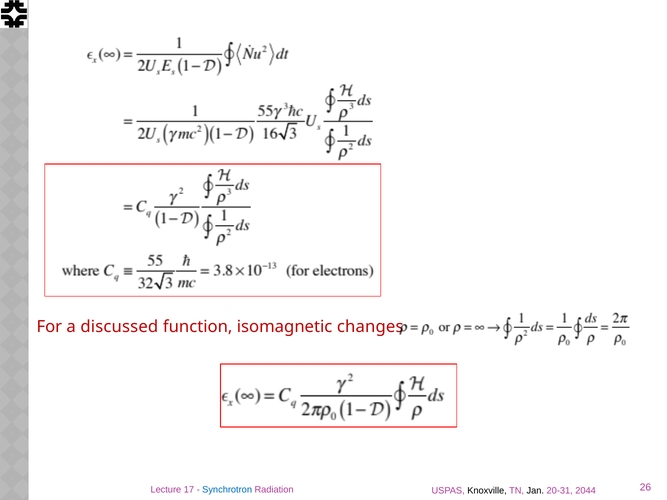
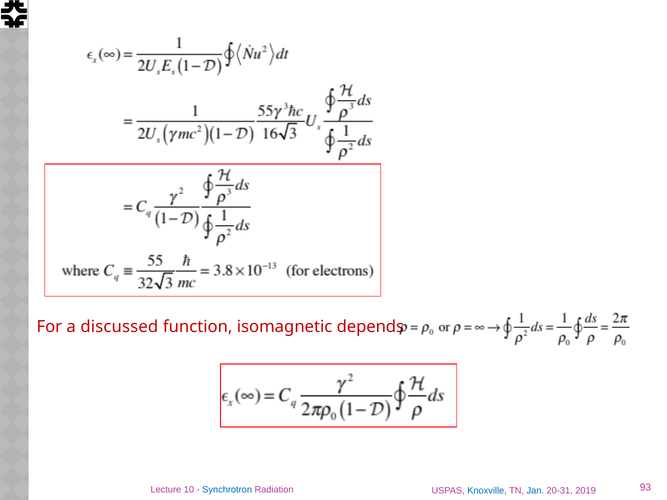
changes: changes -> depends (370, 327)
17: 17 -> 10 (189, 490)
26: 26 -> 93 (645, 488)
Knoxville colour: black -> blue (487, 491)
Jan colour: black -> blue (535, 491)
2044: 2044 -> 2019 (586, 491)
